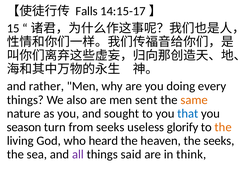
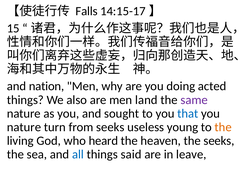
rather: rather -> nation (47, 86)
every: every -> acted (212, 86)
sent: sent -> land (146, 100)
same colour: orange -> purple (194, 100)
season: season -> nature (24, 127)
glorify: glorify -> young (183, 127)
all colour: purple -> blue (78, 154)
think: think -> leave (191, 154)
